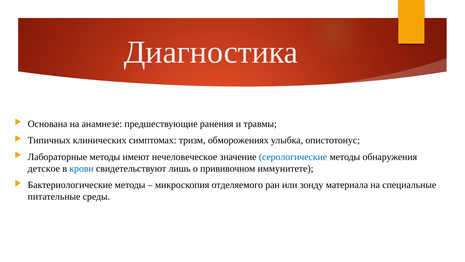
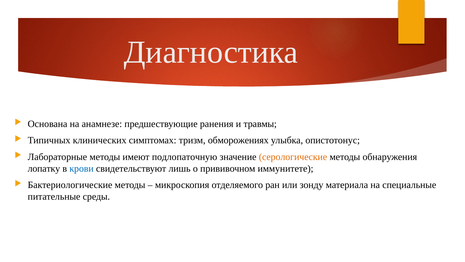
нечеловеческое: нечеловеческое -> подлопаточную (185, 157)
серологические colour: blue -> orange (293, 157)
детское: детское -> лопатку (44, 168)
